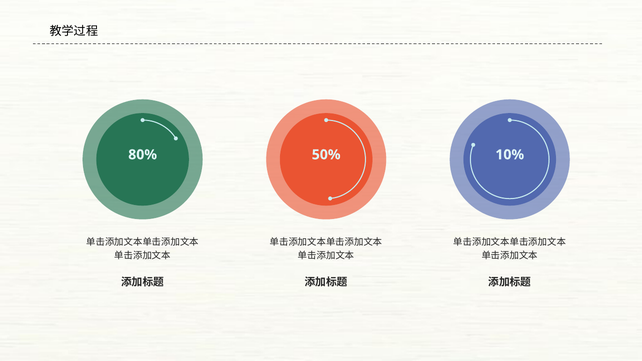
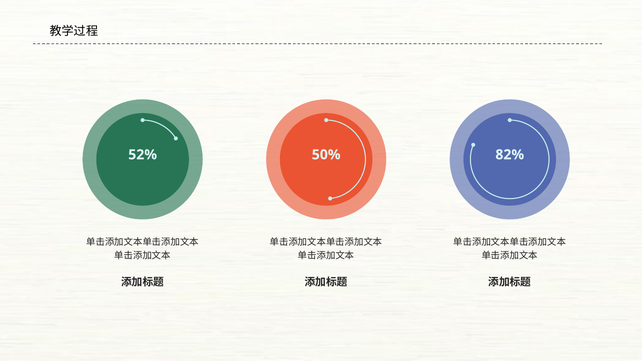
80%: 80% -> 52% (143, 155)
10%: 10% -> 82% (510, 155)
